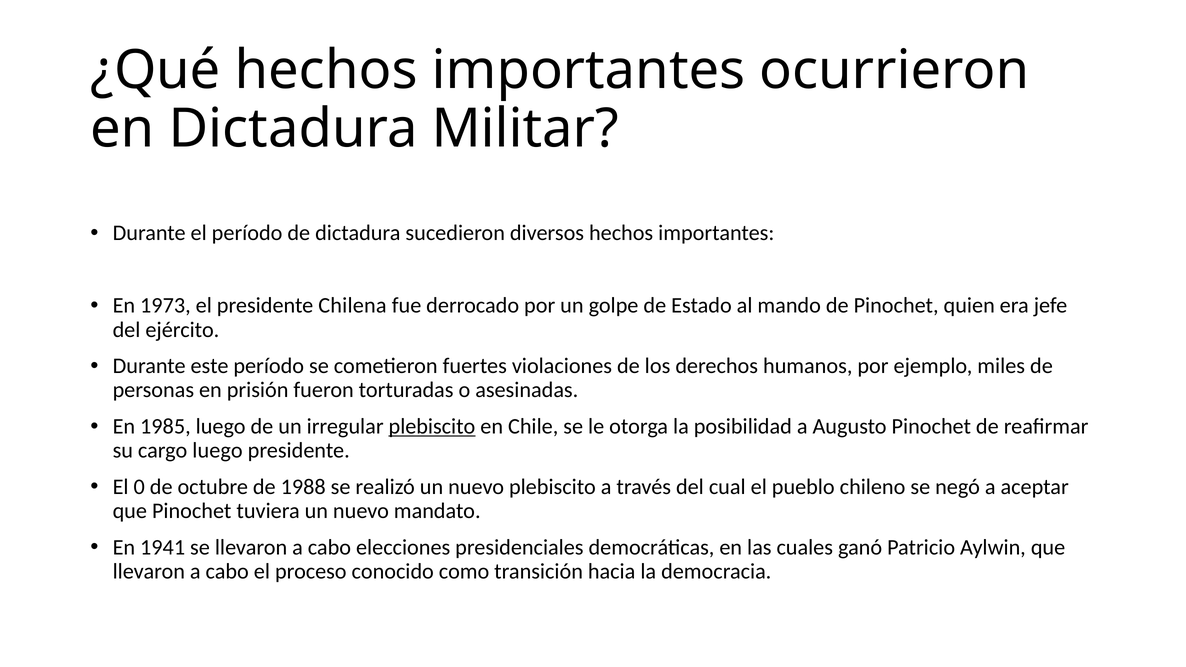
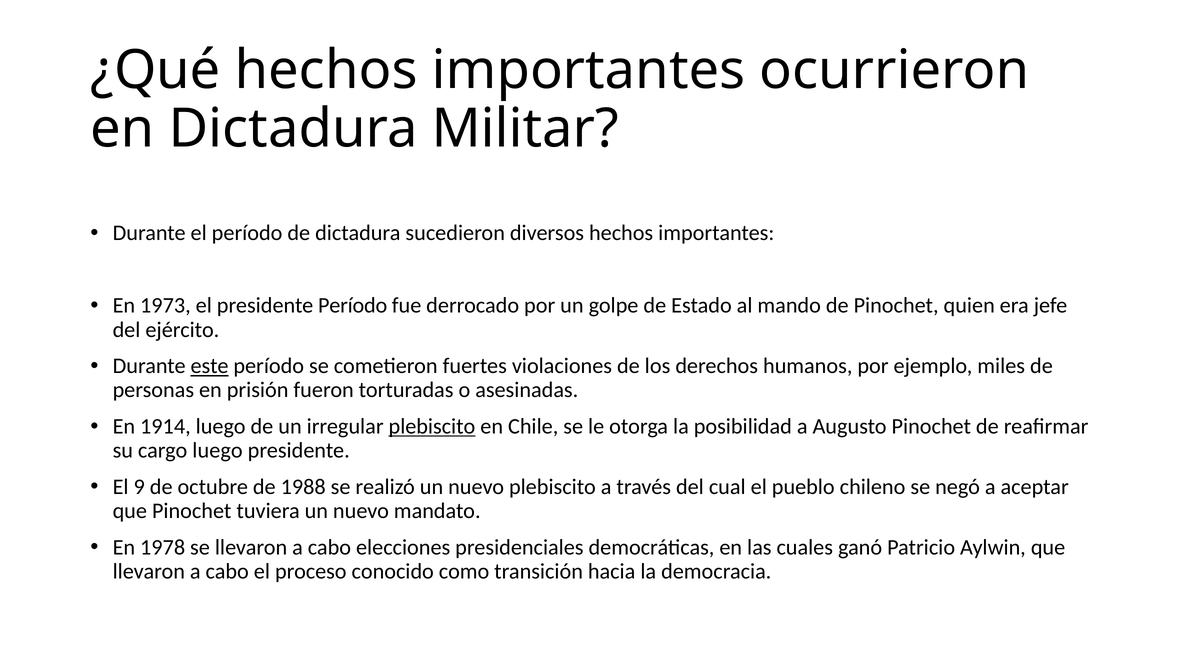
presidente Chilena: Chilena -> Período (353, 306)
este underline: none -> present (210, 366)
1985: 1985 -> 1914 (165, 427)
0: 0 -> 9 (139, 487)
1941: 1941 -> 1978 (163, 547)
